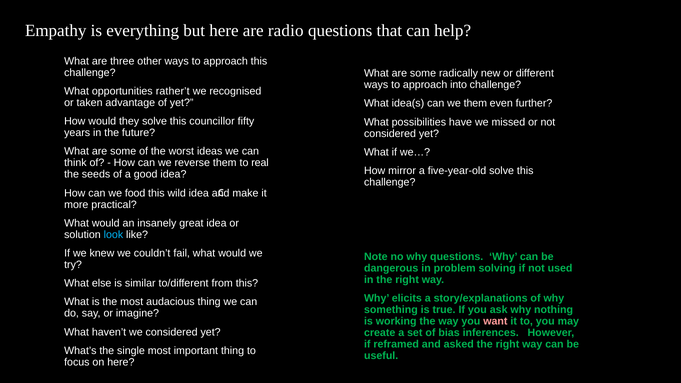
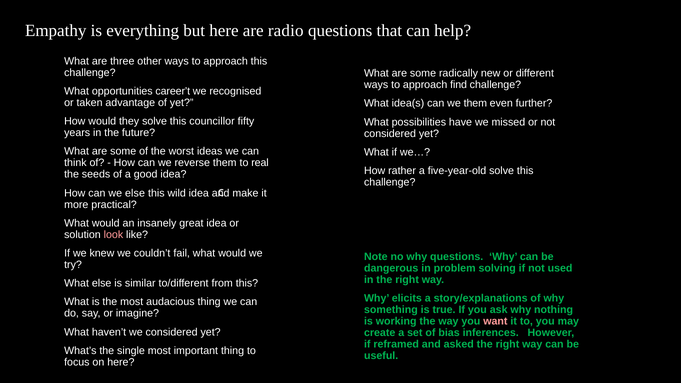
into: into -> find (459, 85)
rather’t: rather’t -> career’t (173, 91)
mirror: mirror -> rather (402, 171)
we food: food -> else (135, 193)
look colour: light blue -> pink (113, 235)
